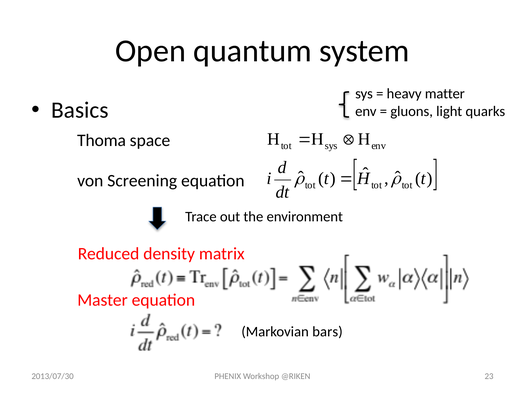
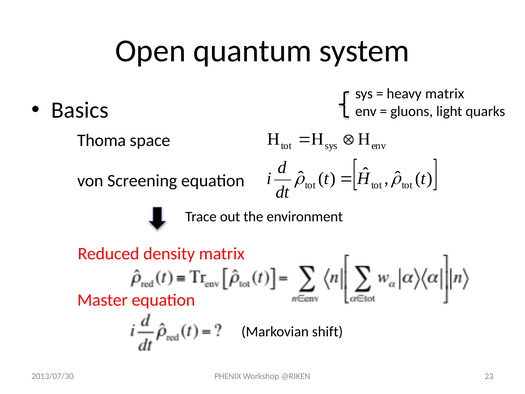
heavy matter: matter -> matrix (445, 94)
bars: bars -> shift (328, 332)
